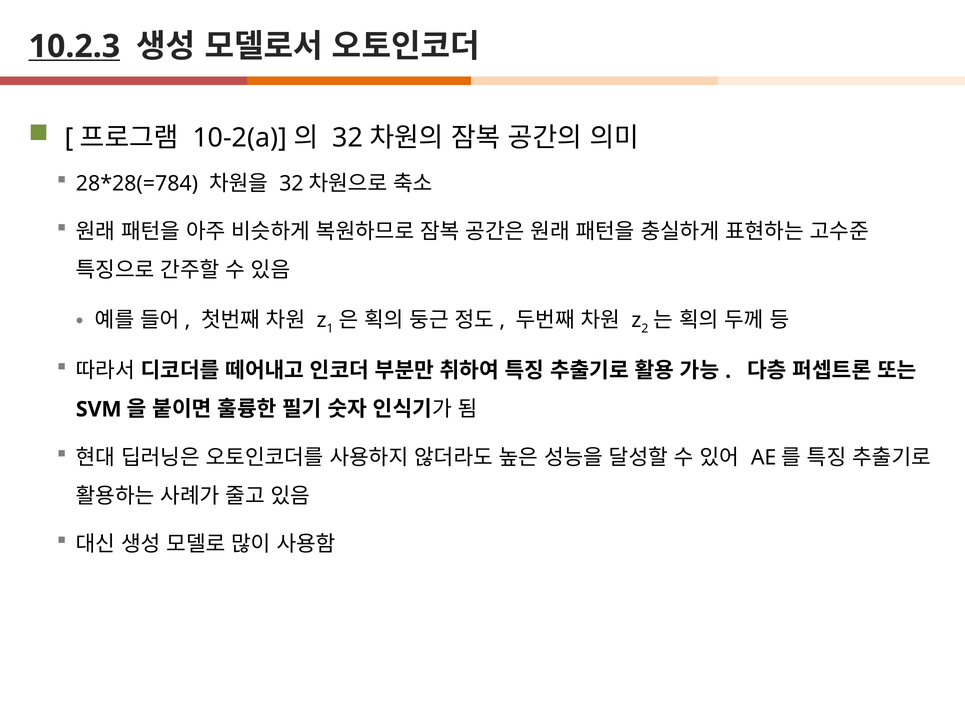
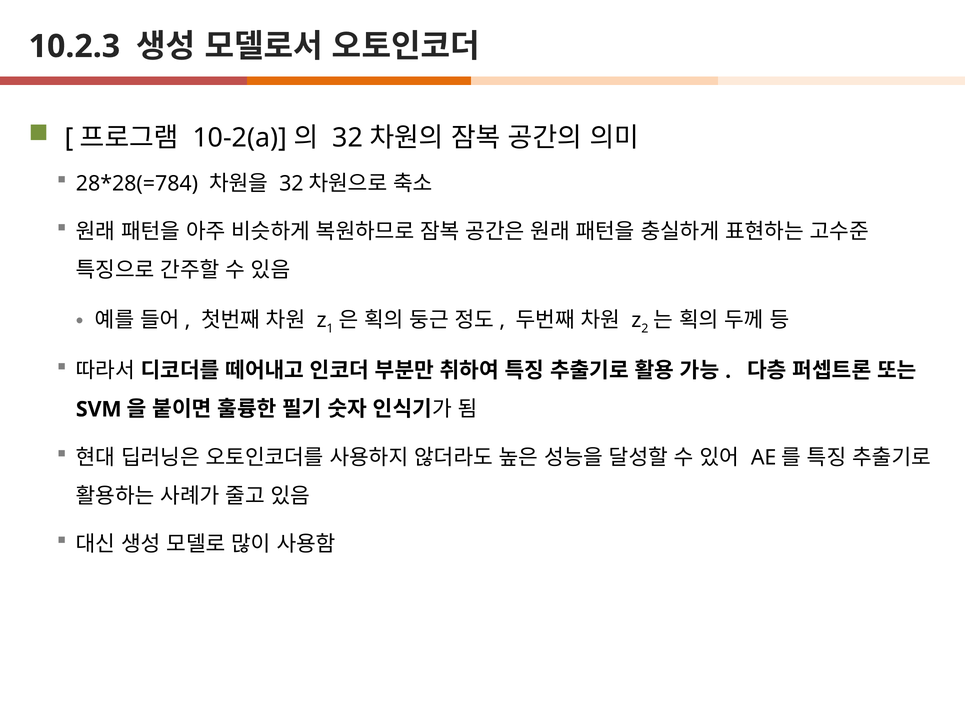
10.2.3 underline: present -> none (74, 46)
